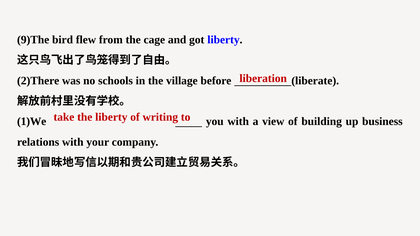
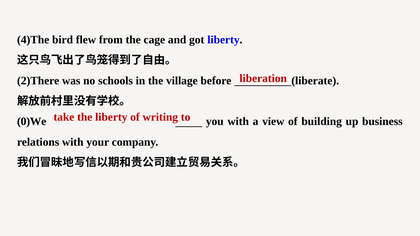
9)The: 9)The -> 4)The (33, 40)
1)We: 1)We -> 0)We (32, 122)
